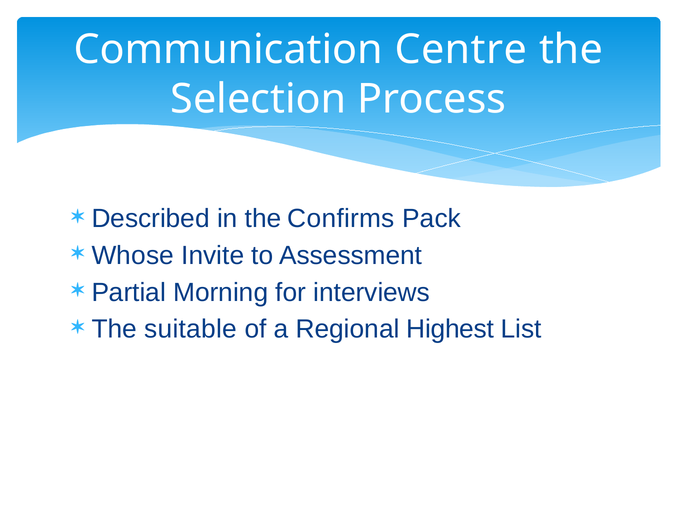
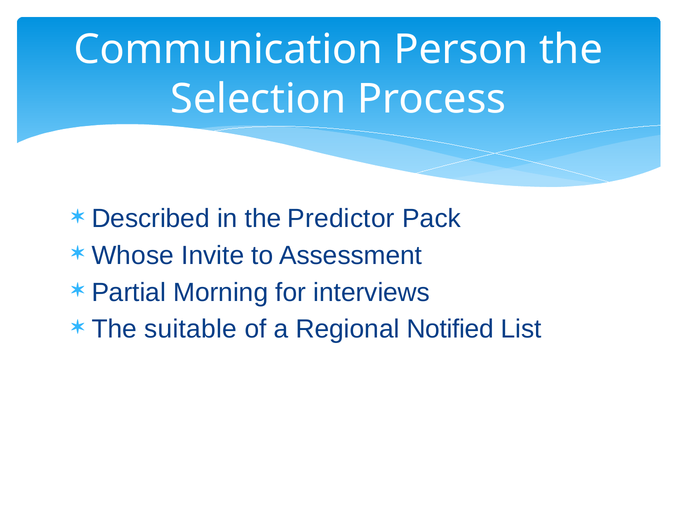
Centre: Centre -> Person (461, 49)
Confirms: Confirms -> Predictor (341, 219)
Highest: Highest -> Notified (450, 330)
